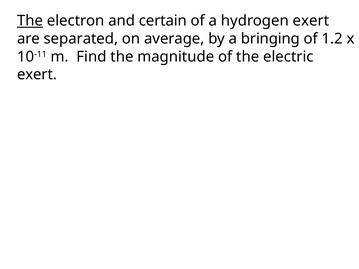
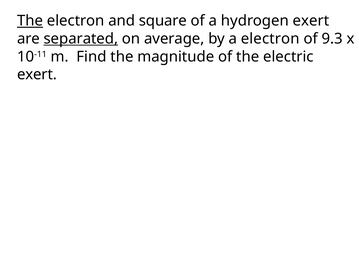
certain: certain -> square (163, 21)
separated underline: none -> present (81, 39)
a bringing: bringing -> electron (270, 39)
1.2: 1.2 -> 9.3 (332, 39)
